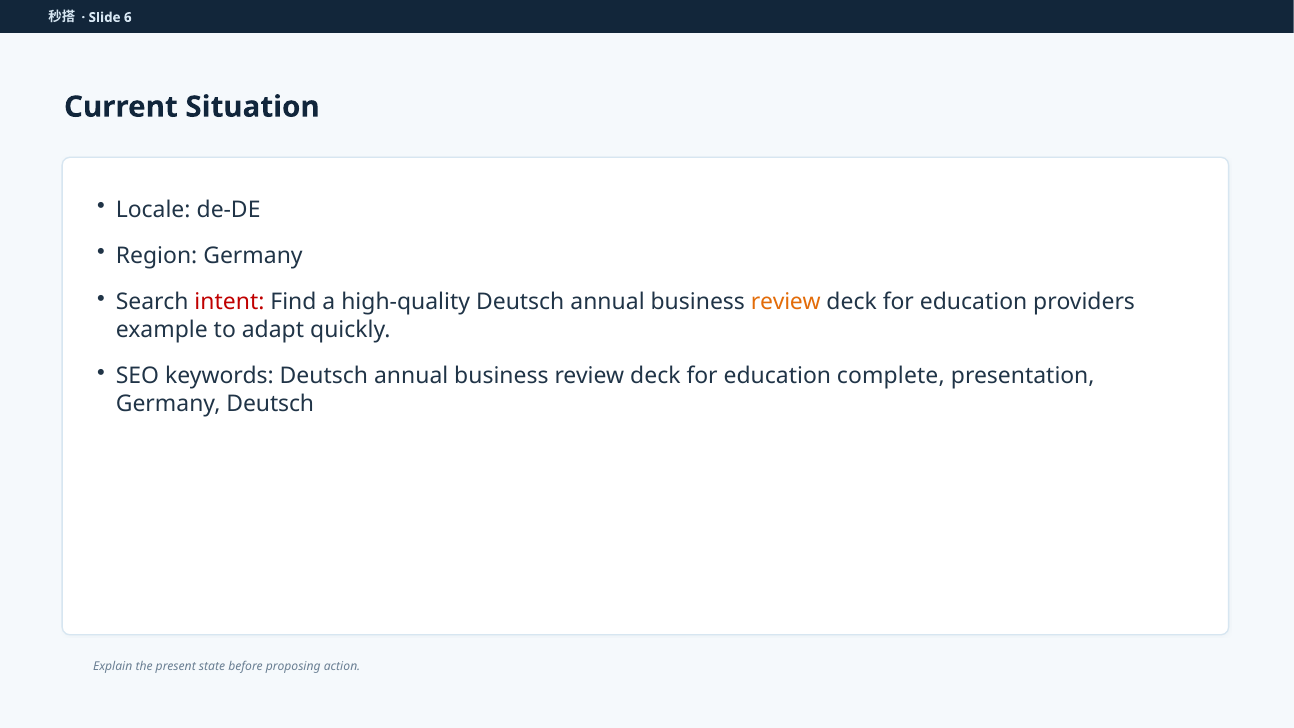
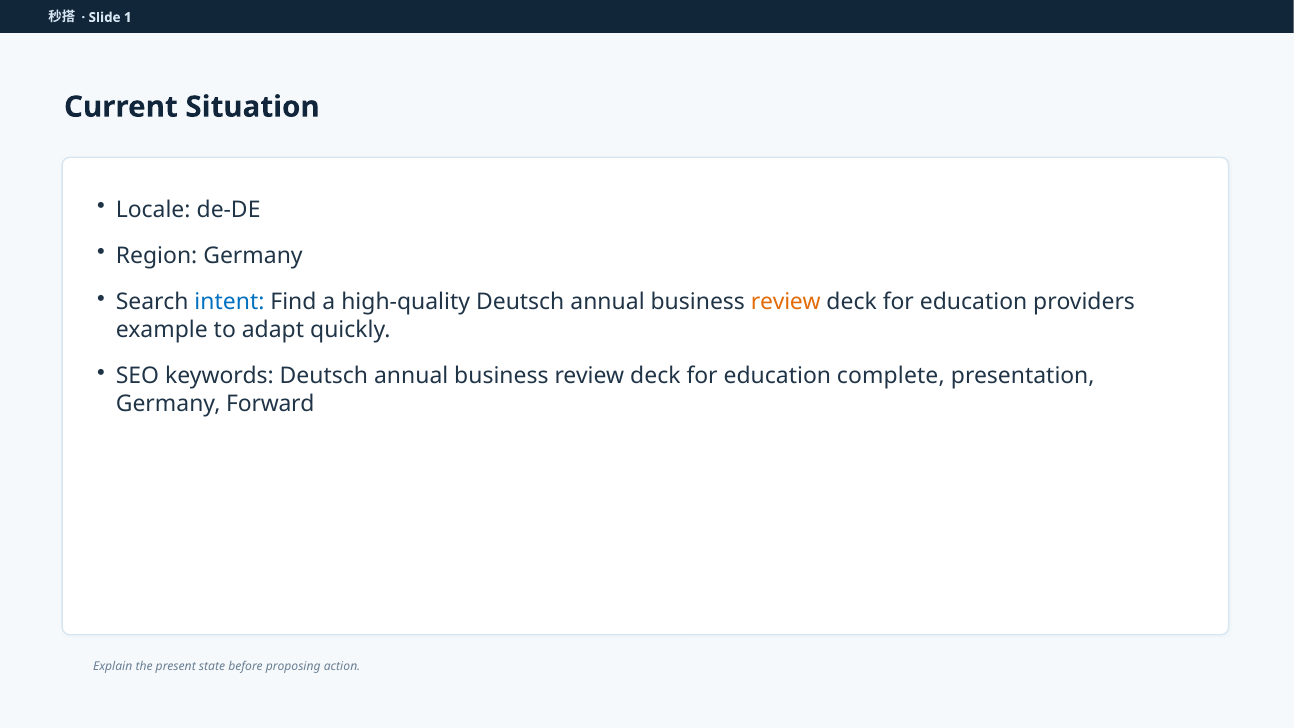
6: 6 -> 1 (128, 17)
intent colour: red -> blue (229, 302)
Germany Deutsch: Deutsch -> Forward (270, 404)
